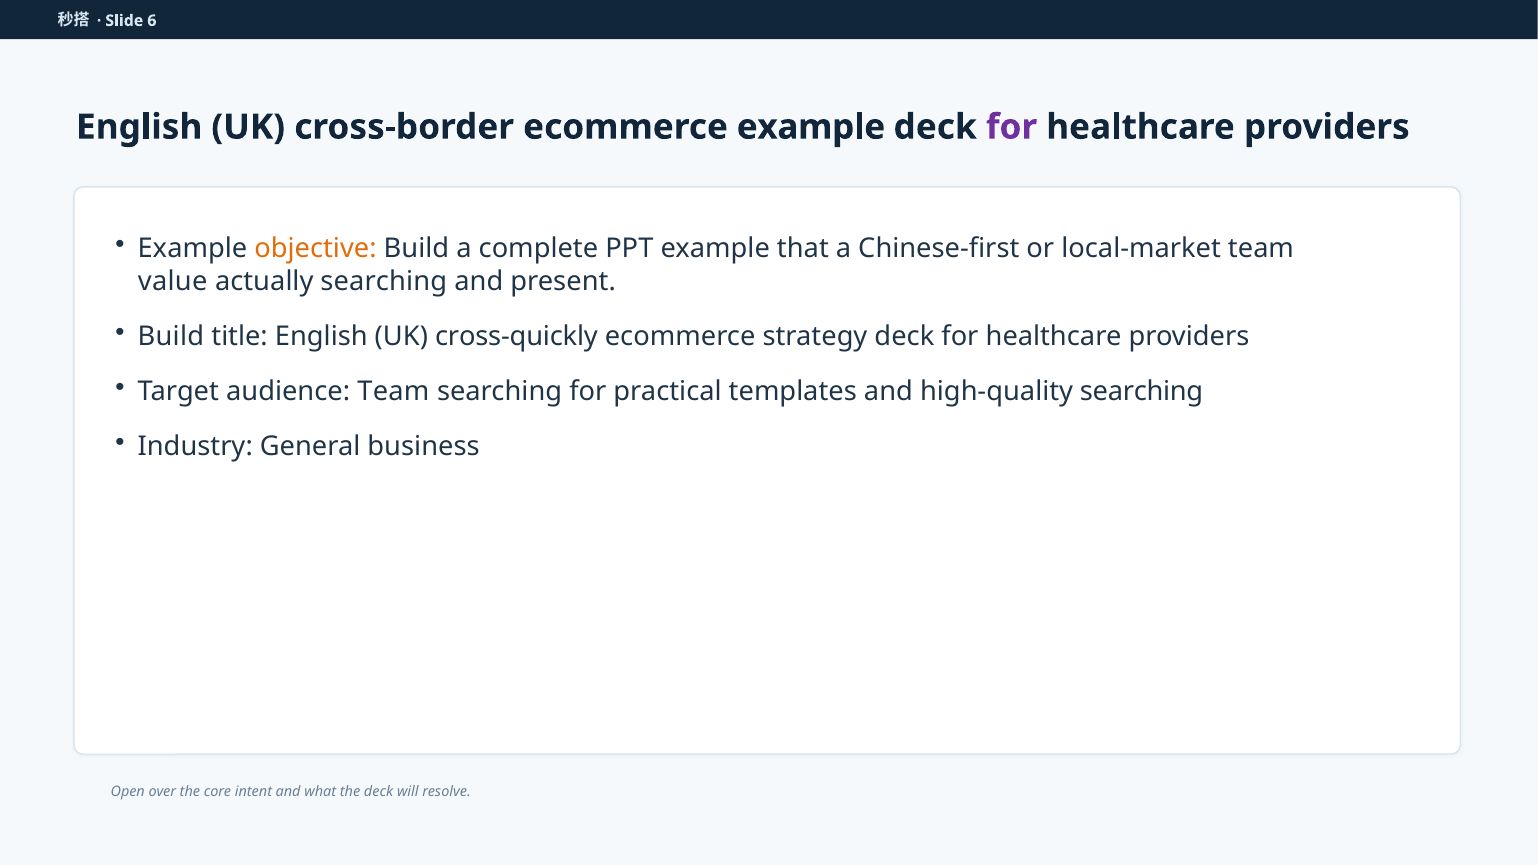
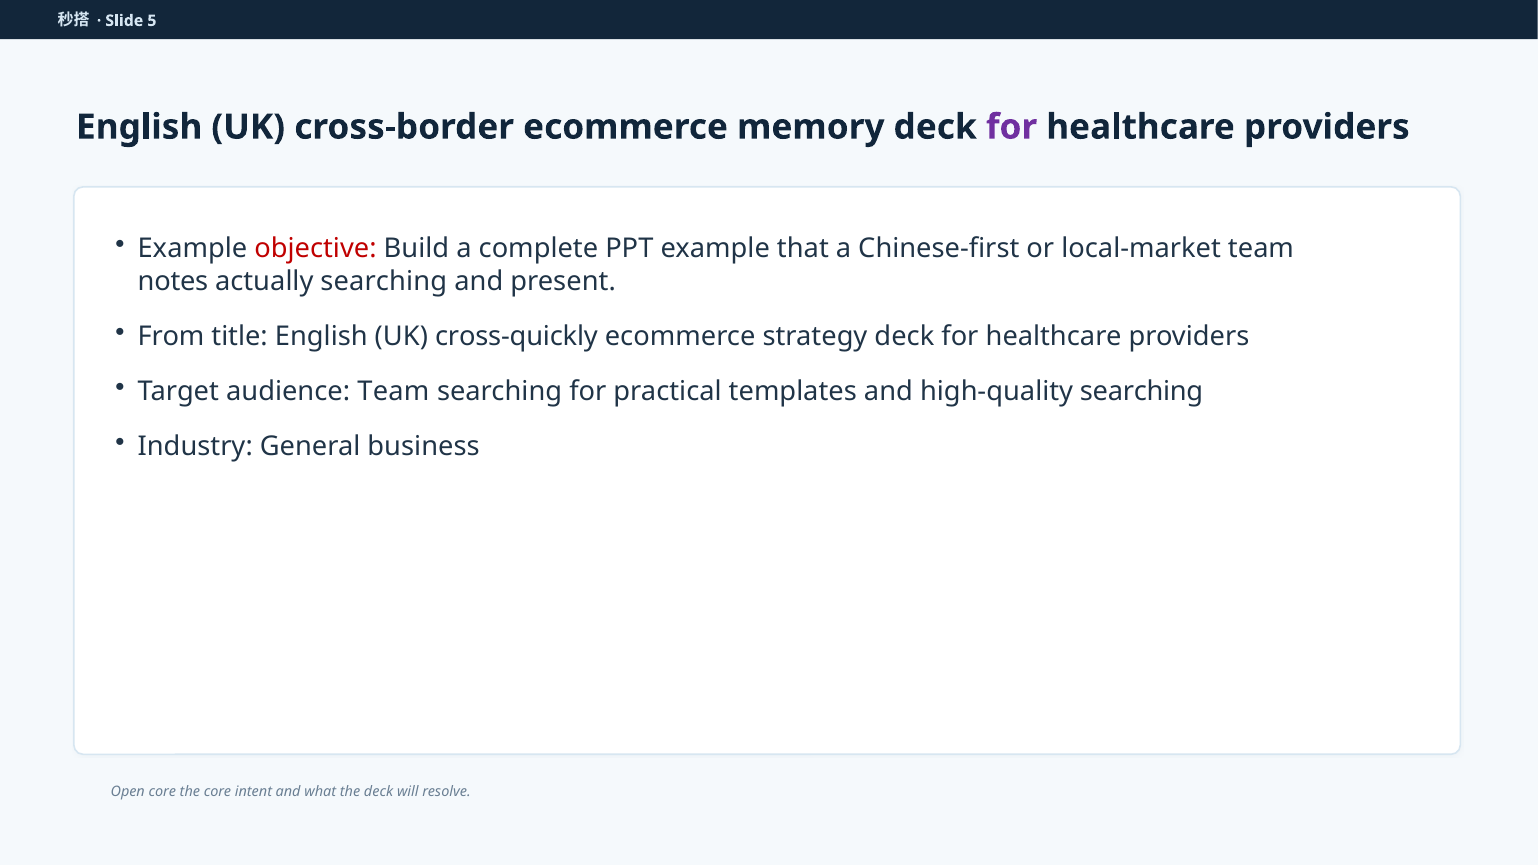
6: 6 -> 5 (152, 21)
ecommerce example: example -> memory (811, 127)
objective colour: orange -> red (315, 249)
value: value -> notes (173, 282)
Build: Build -> From (171, 337)
Open over: over -> core (162, 792)
